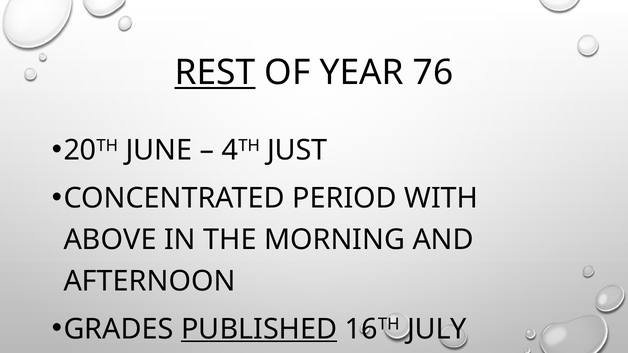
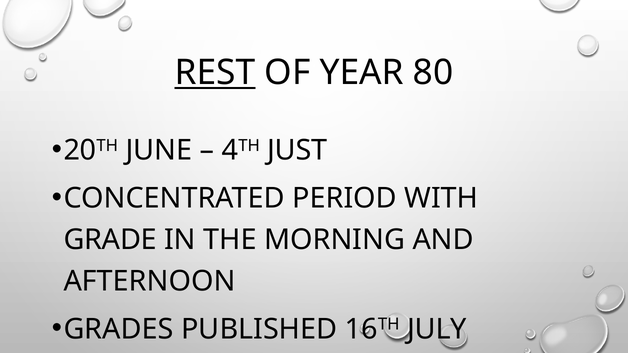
76: 76 -> 80 (433, 73)
ABOVE: ABOVE -> GRADE (110, 240)
PUBLISHED underline: present -> none (259, 329)
